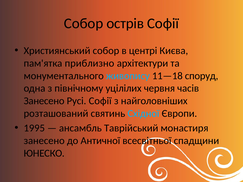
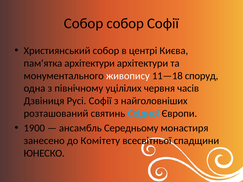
Собор острів: острів -> собор (125, 24)
пам'ятка приблизно: приблизно -> архітектури (90, 63)
живопису colour: light blue -> white (128, 76)
Занесено: Занесено -> Дзвіниця (44, 101)
1995: 1995 -> 1900 (34, 128)
Таврійський: Таврійський -> Середньому (131, 128)
Античної: Античної -> Комітету (100, 141)
